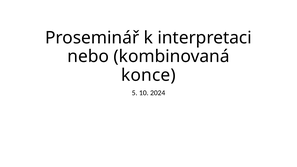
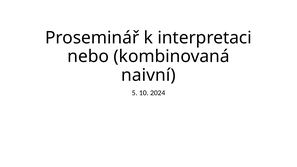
konce: konce -> naivní (148, 75)
